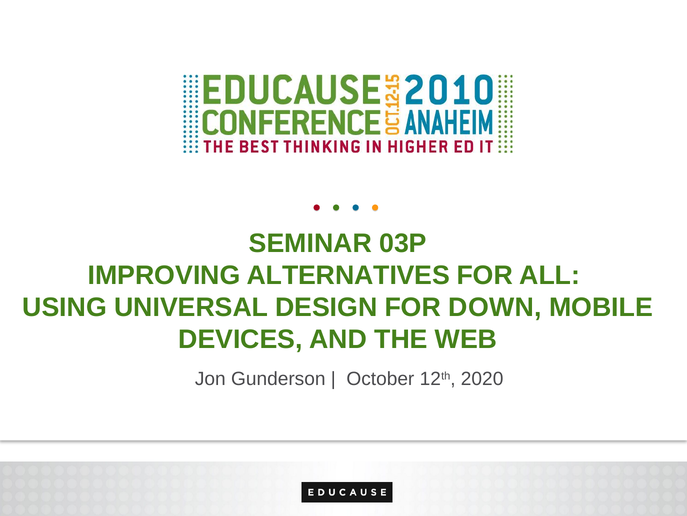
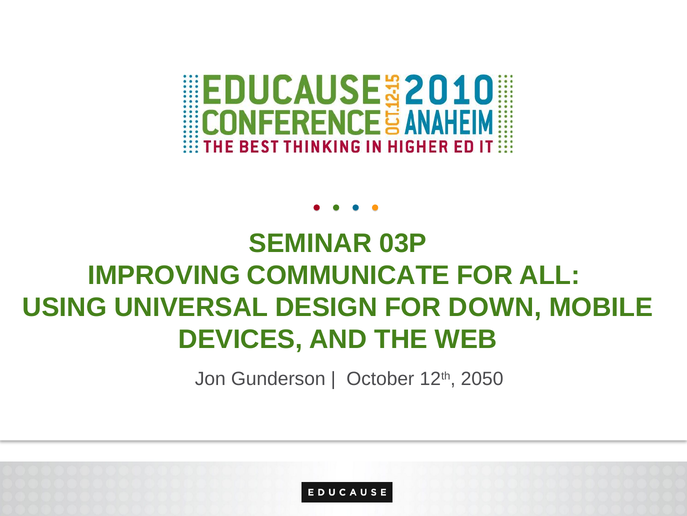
ALTERNATIVES: ALTERNATIVES -> COMMUNICATE (348, 275)
2020: 2020 -> 2050 (482, 378)
